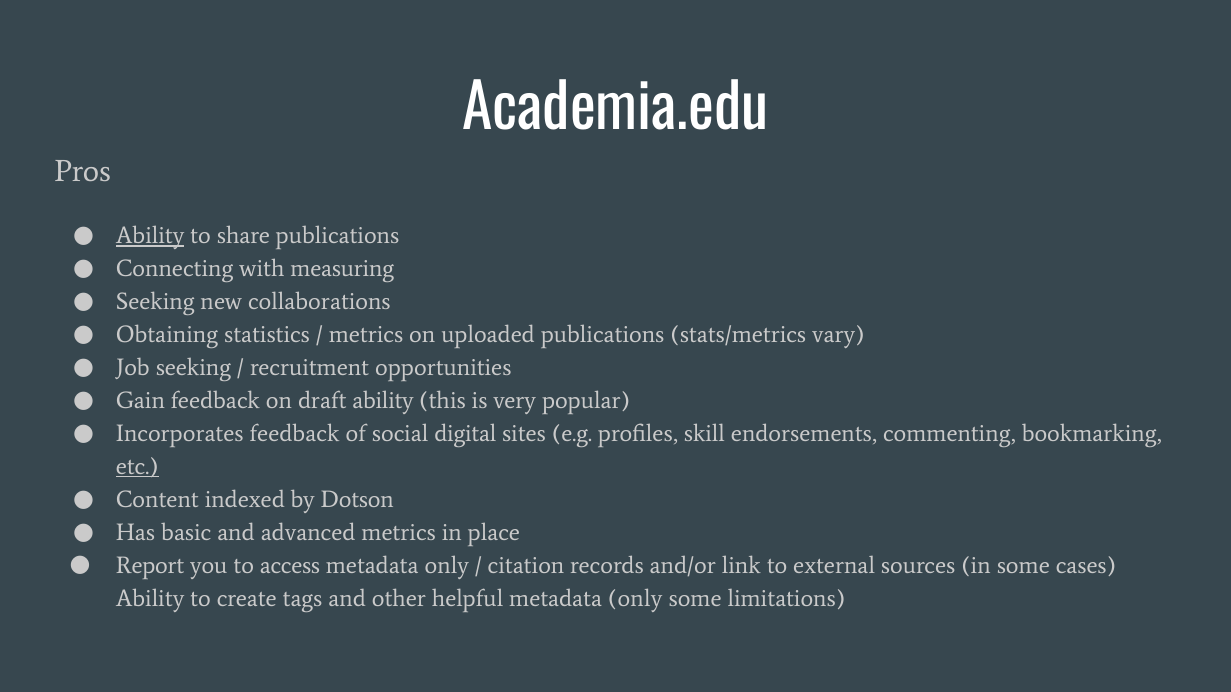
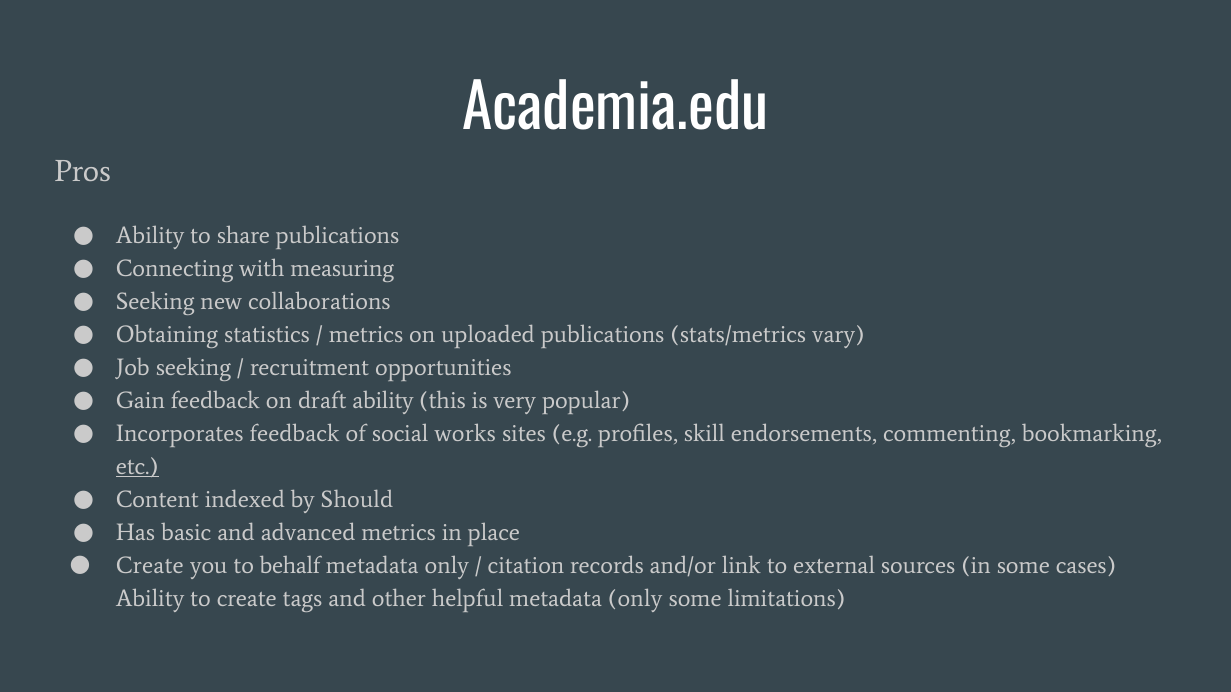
Ability underline: present -> none (150, 236)
digital: digital -> works (465, 434)
Dotson: Dotson -> Should (357, 500)
Report: Report -> Create (150, 566)
access: access -> behalf (290, 566)
